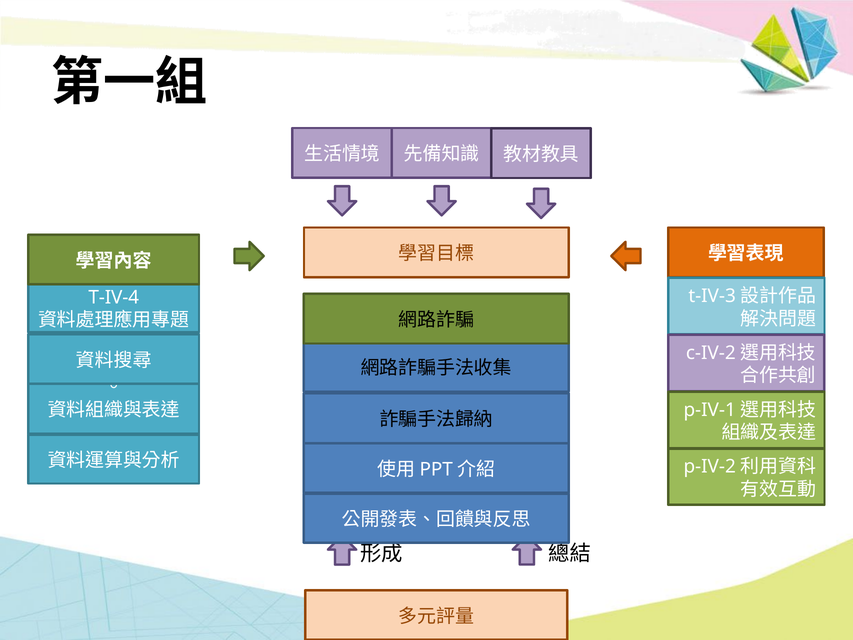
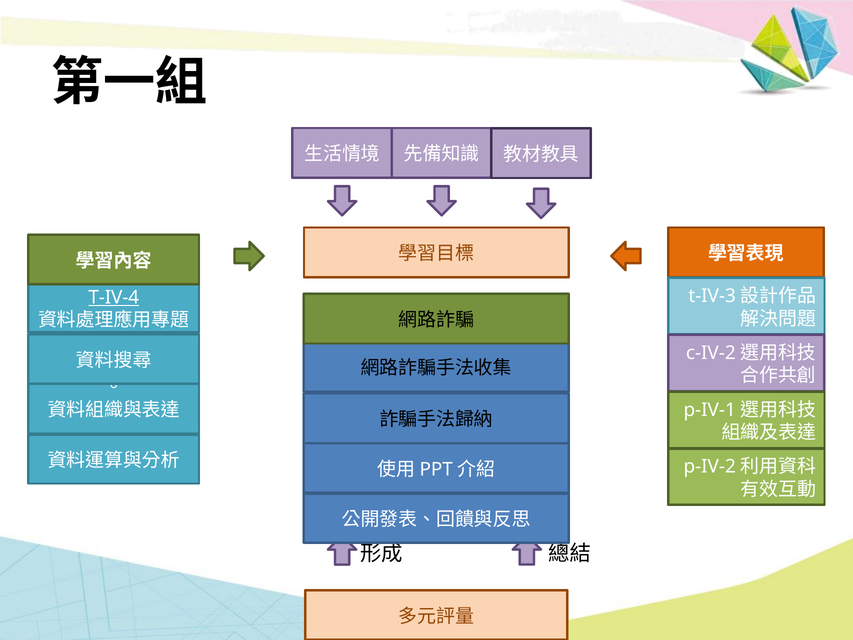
T-IV-4 underline: none -> present (114, 297)
